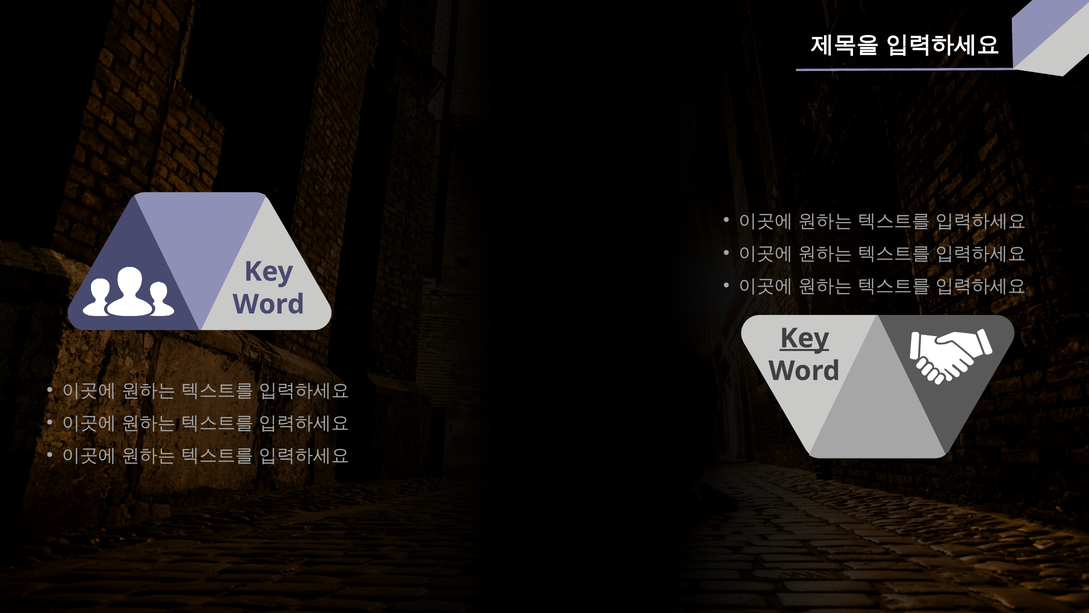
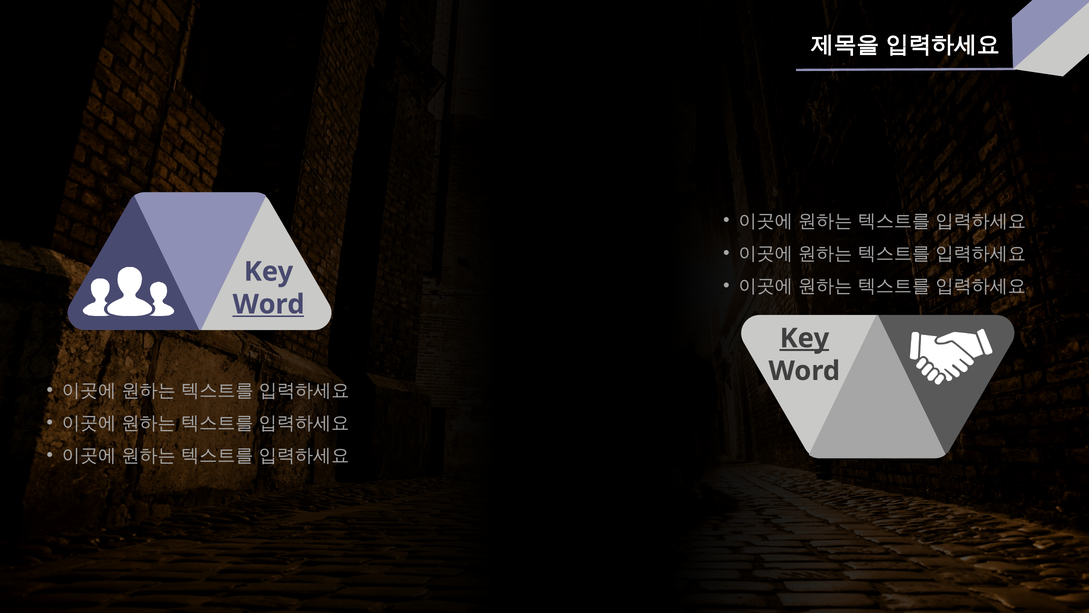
Word underline: none -> present (269, 304)
